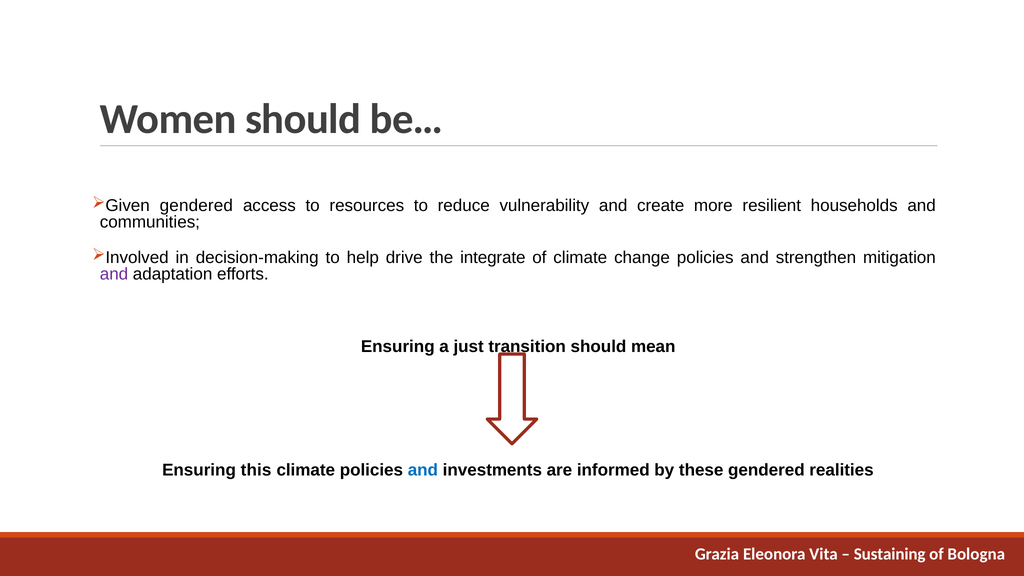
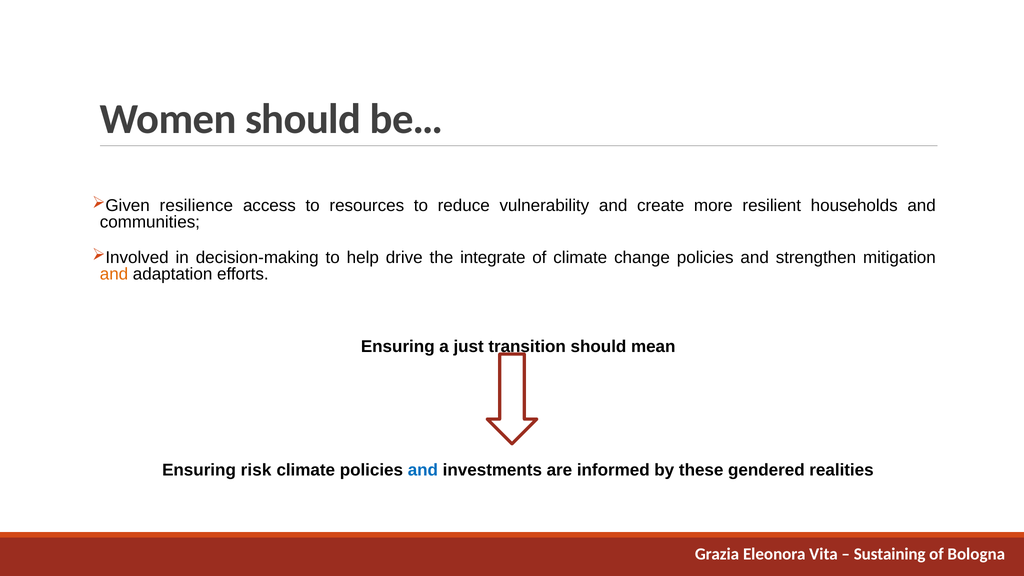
gendered: gendered -> resilience (196, 206)
and colour: purple -> orange (114, 274)
this: this -> risk (256, 470)
